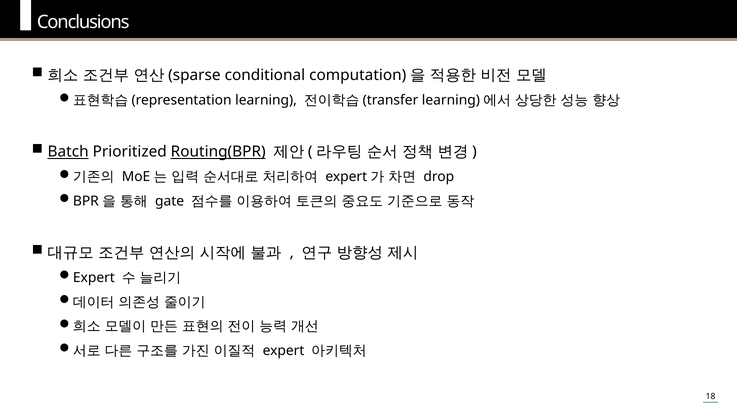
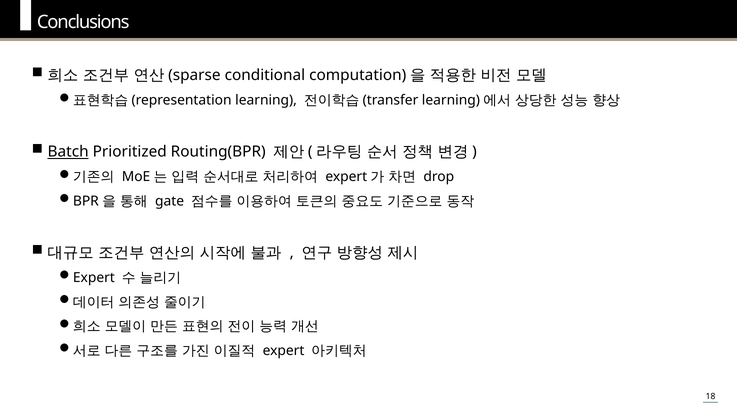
Routing(BPR underline: present -> none (218, 152)
